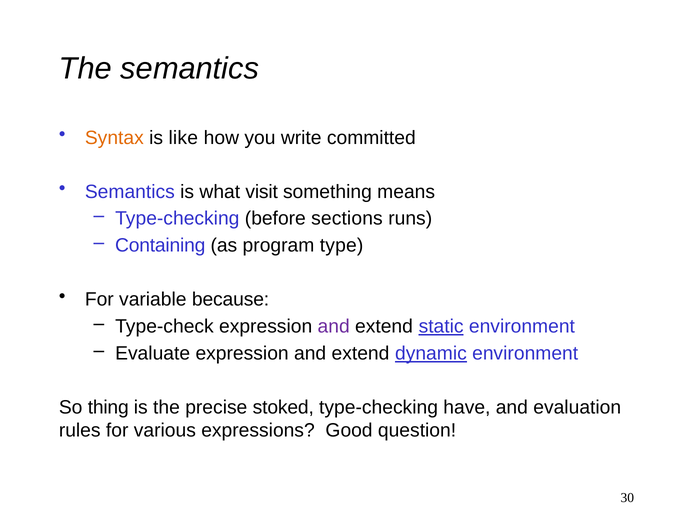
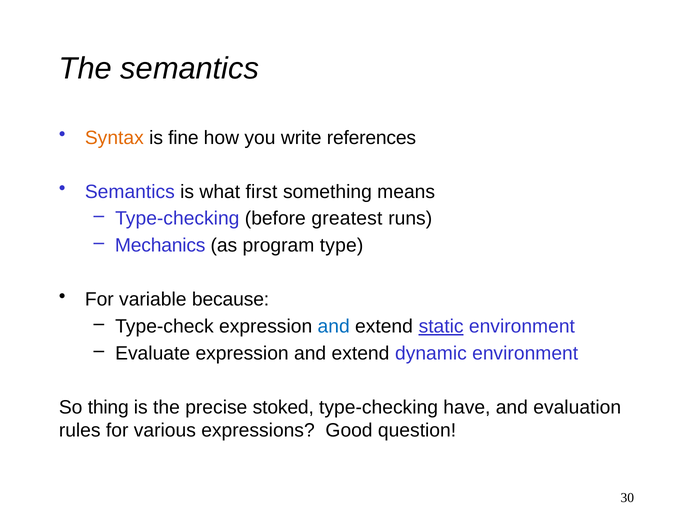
like: like -> fine (183, 138)
committed: committed -> references (371, 138)
visit: visit -> first (261, 192)
sections: sections -> greatest (347, 219)
Containing: Containing -> Mechanics (160, 245)
and colour: purple -> blue (334, 326)
dynamic underline: present -> none (431, 353)
